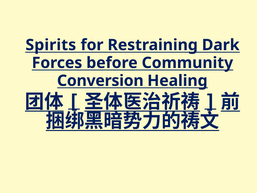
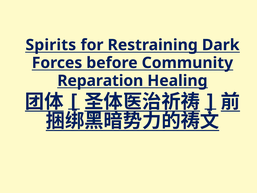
Conversion: Conversion -> Reparation (100, 81)
